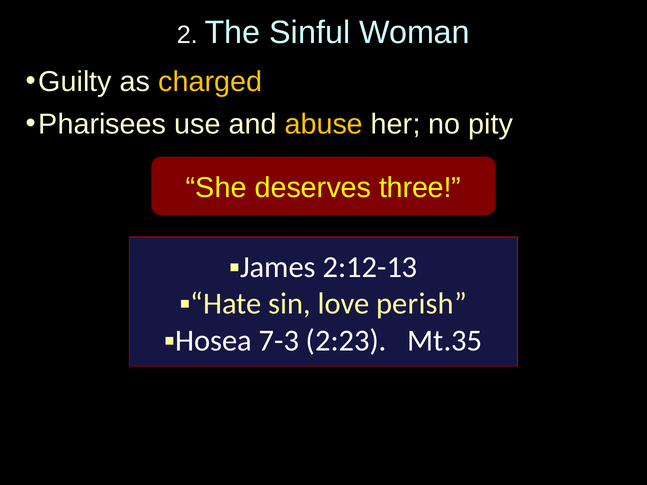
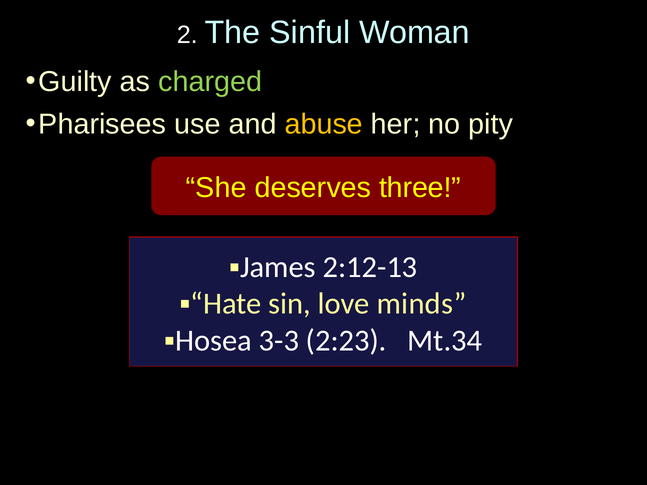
charged colour: yellow -> light green (210, 82)
perish: perish -> minds (422, 304)
7-3: 7-3 -> 3-3 (279, 341)
Mt.35: Mt.35 -> Mt.34 (445, 341)
